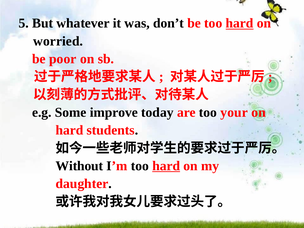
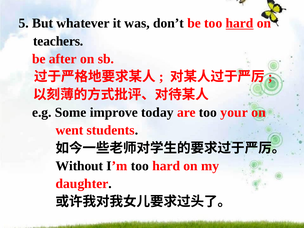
worried: worried -> teachers (58, 41)
poor: poor -> after (63, 59)
hard: hard -> went (70, 130)
hard underline: present -> none (166, 166)
